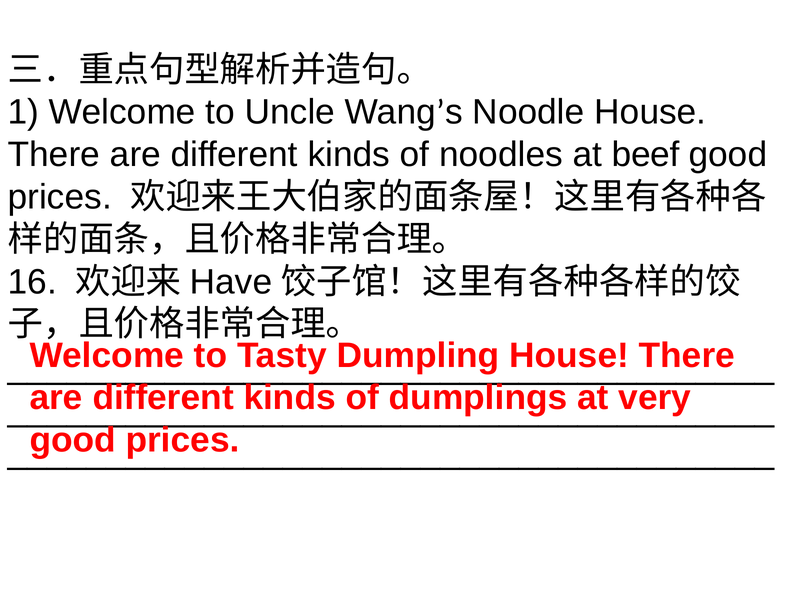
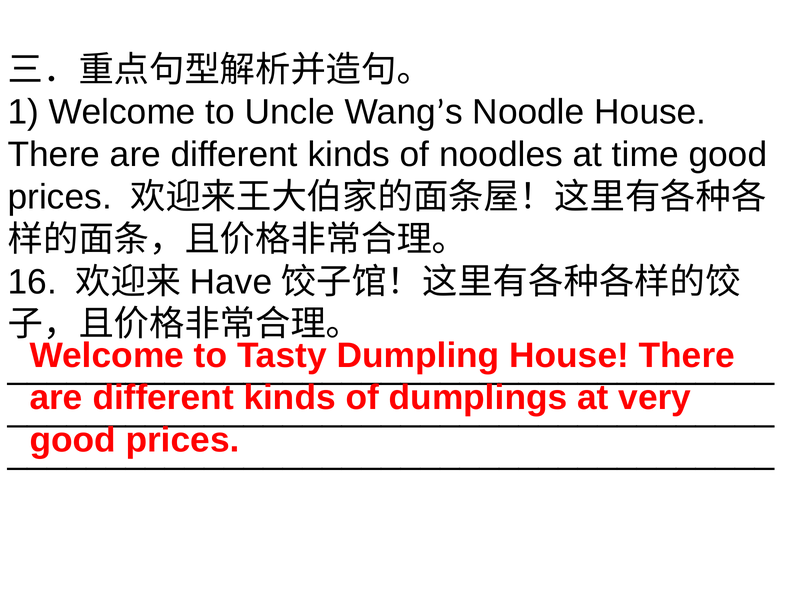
beef: beef -> time (645, 155)
